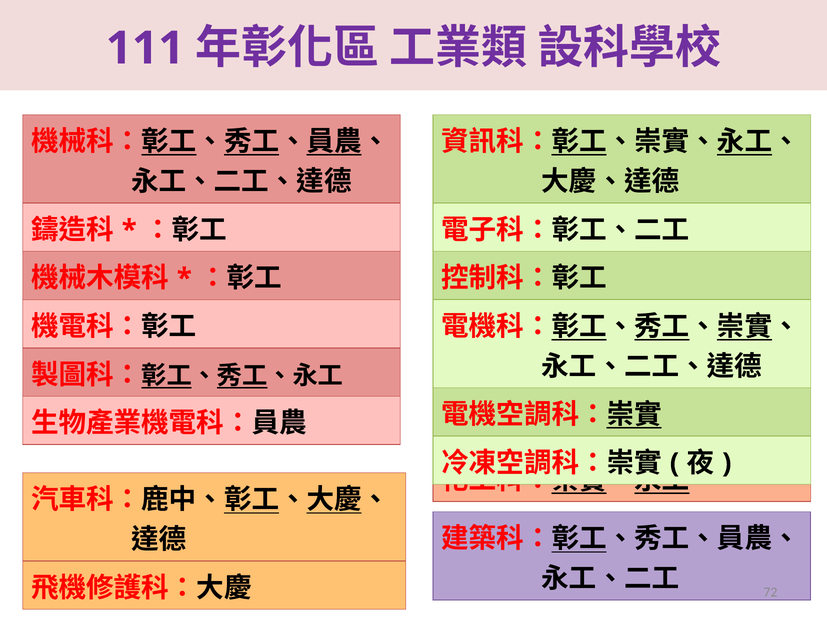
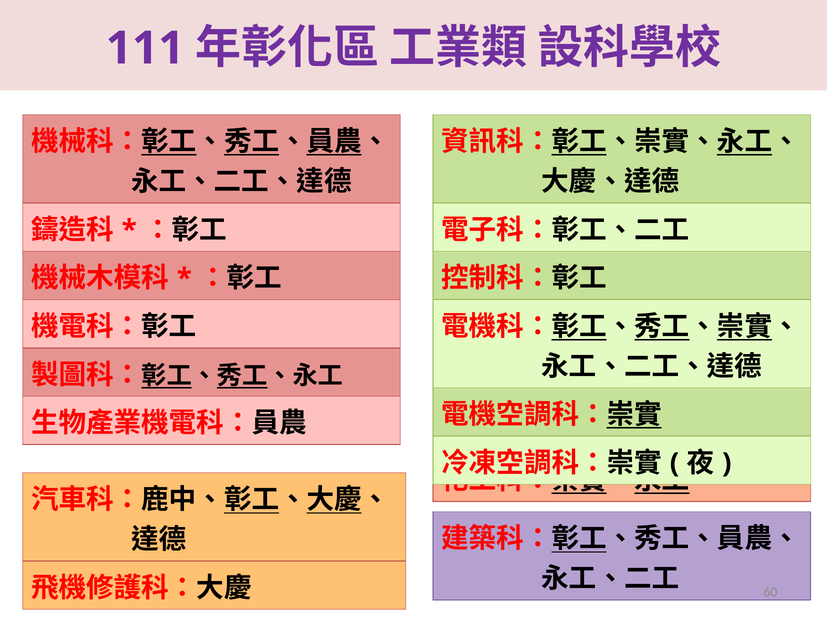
72: 72 -> 60 (770, 592)
